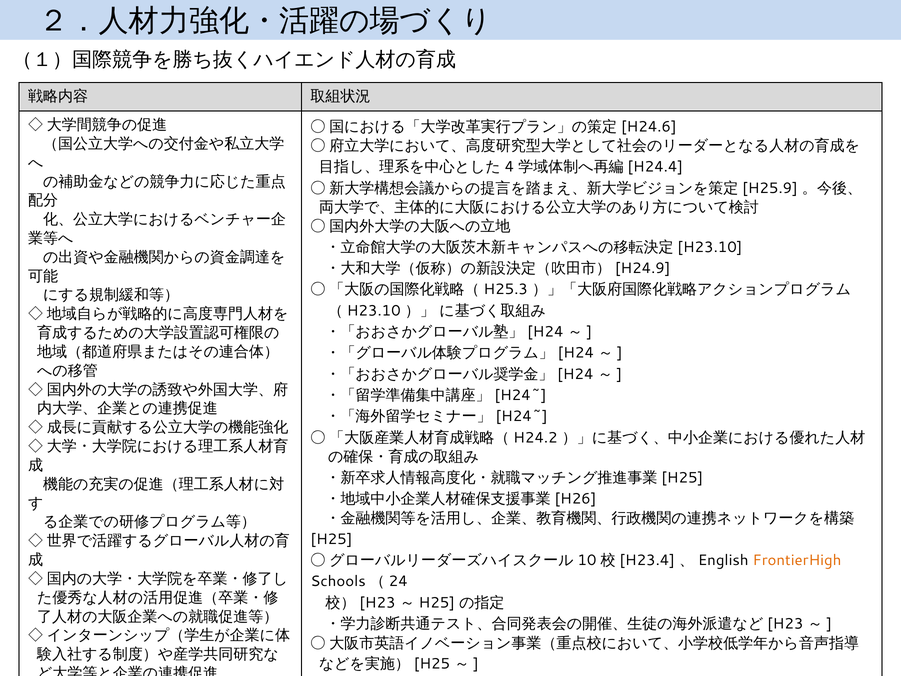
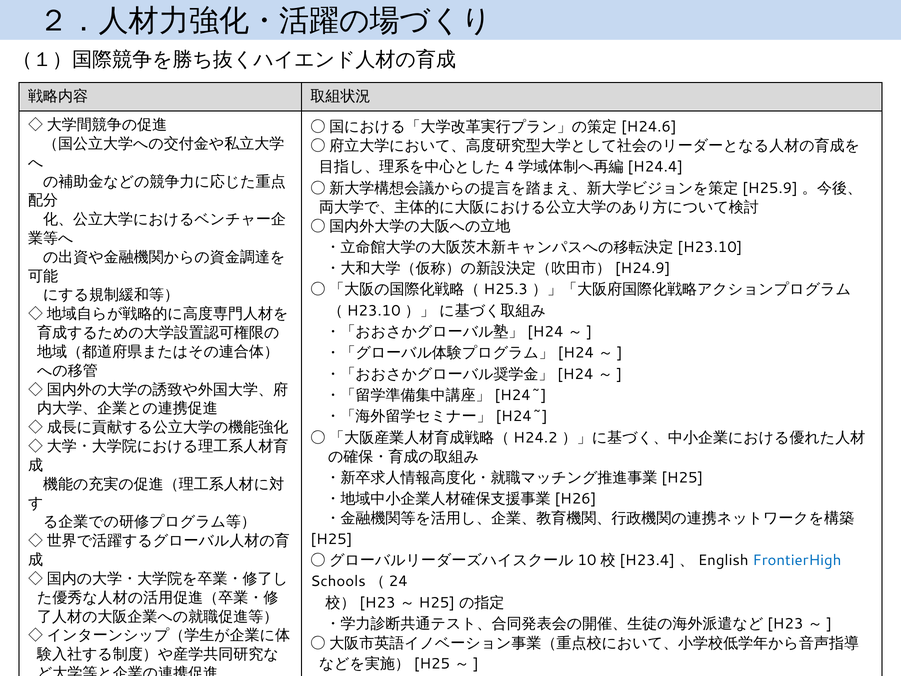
FrontierHigh colour: orange -> blue (797, 560)
